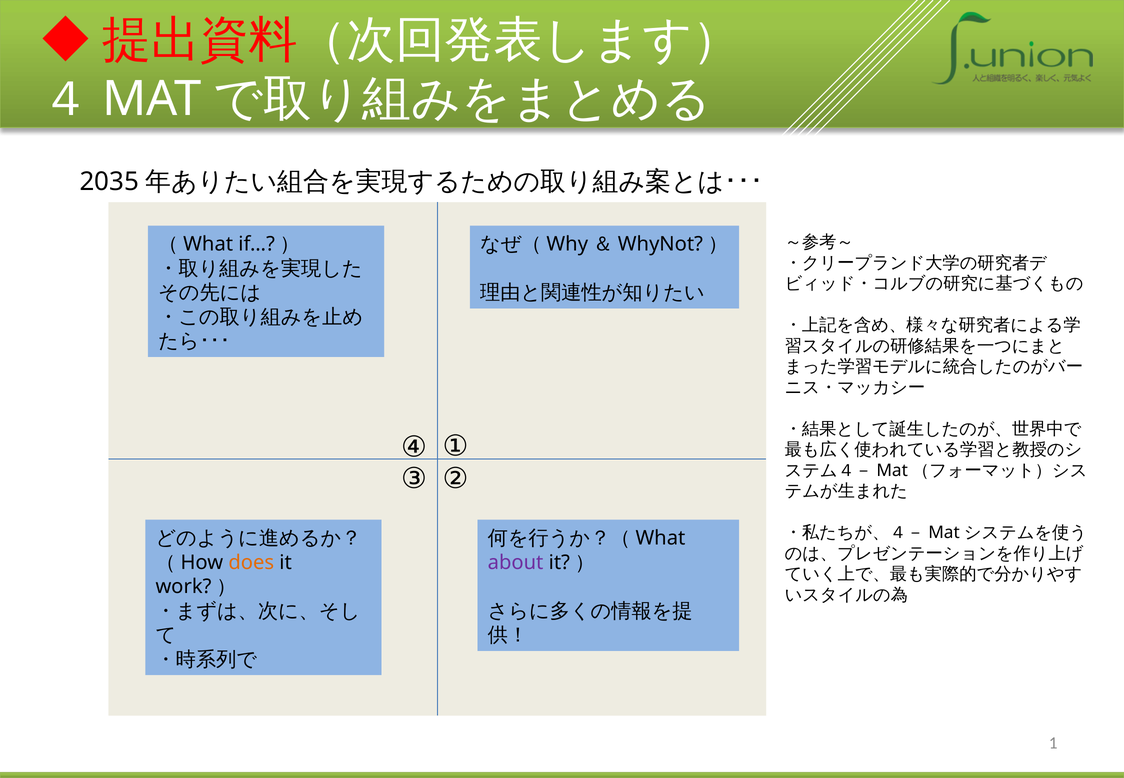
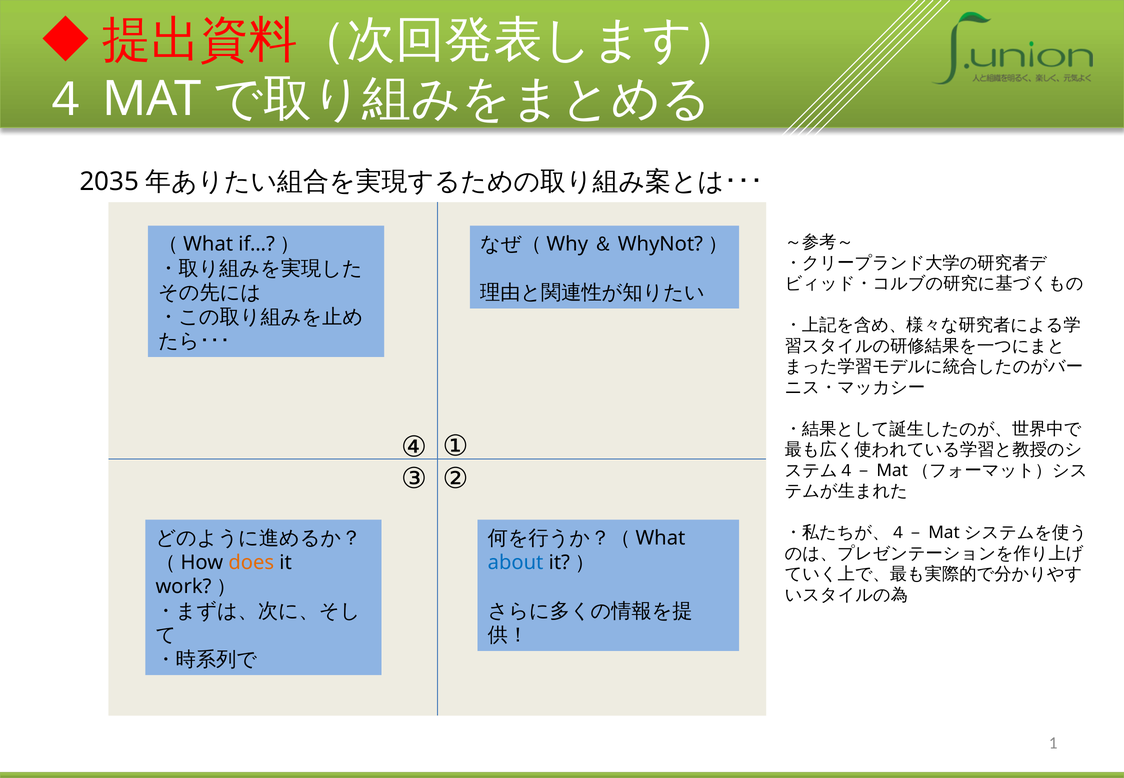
about colour: purple -> blue (516, 563)
